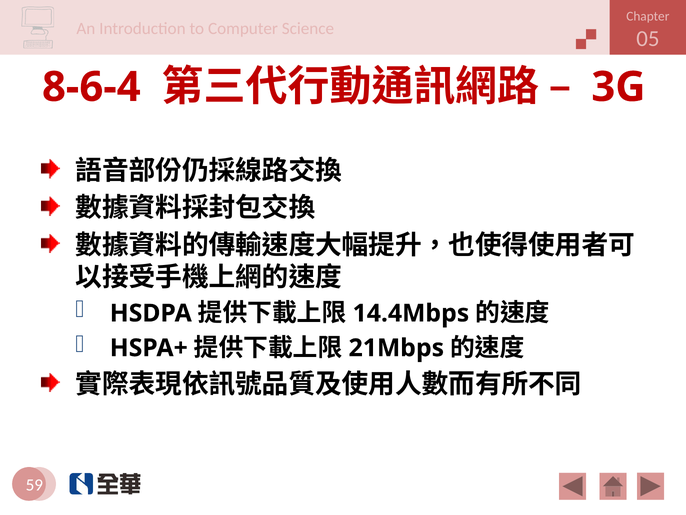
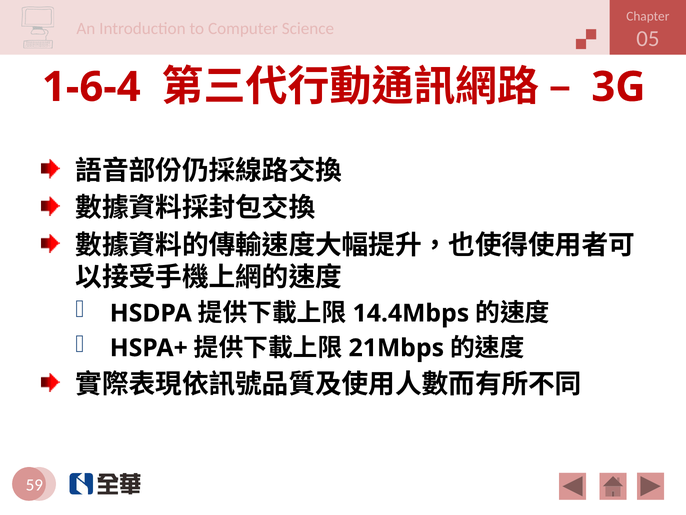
8-6-4: 8-6-4 -> 1-6-4 (91, 87)
